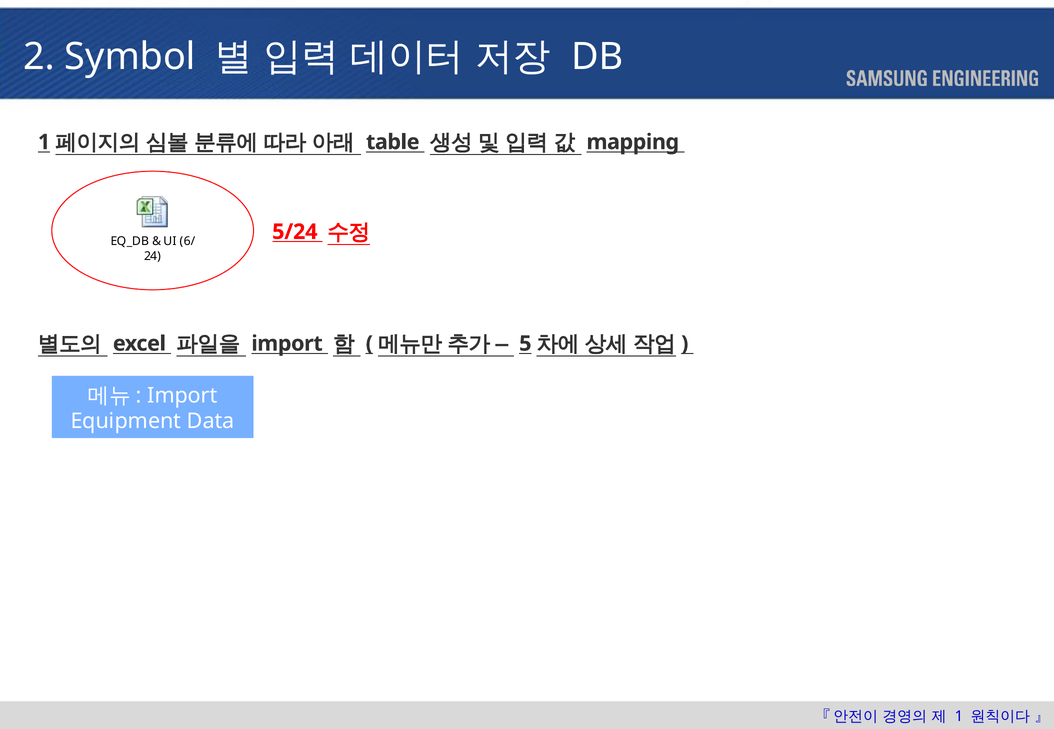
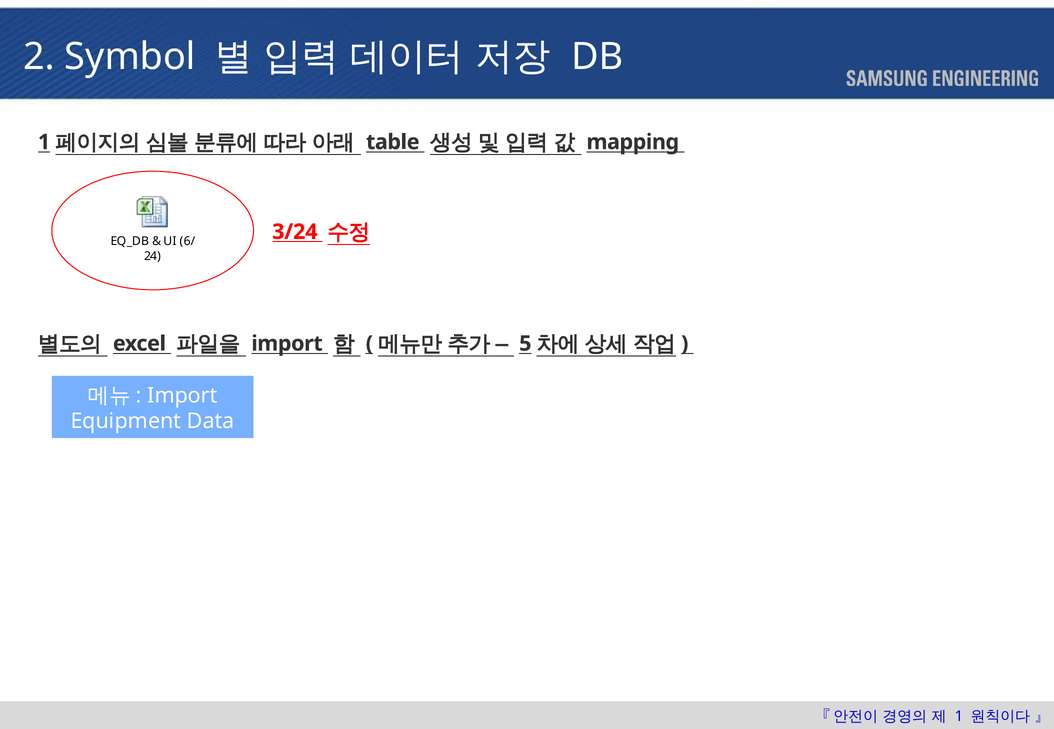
5/24: 5/24 -> 3/24 (295, 232)
